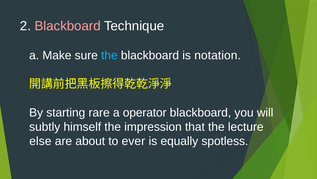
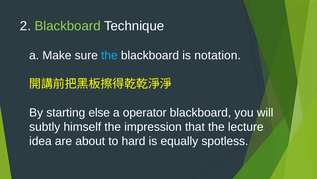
Blackboard colour: pink -> light green (68, 26)
rare: rare -> else (99, 112)
else: else -> idea (40, 141)
ever: ever -> hard (133, 141)
